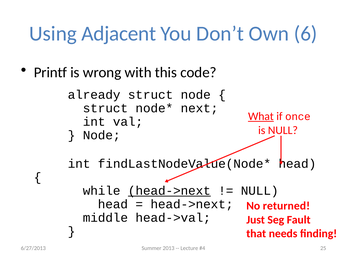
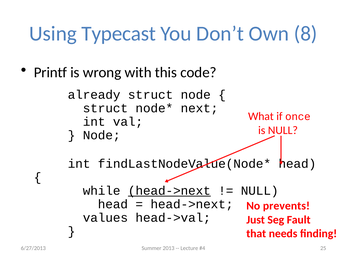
Adjacent: Adjacent -> Typecast (119, 34)
6: 6 -> 8 (306, 34)
What underline: present -> none (261, 116)
returned: returned -> prevents (286, 206)
middle: middle -> values (105, 218)
